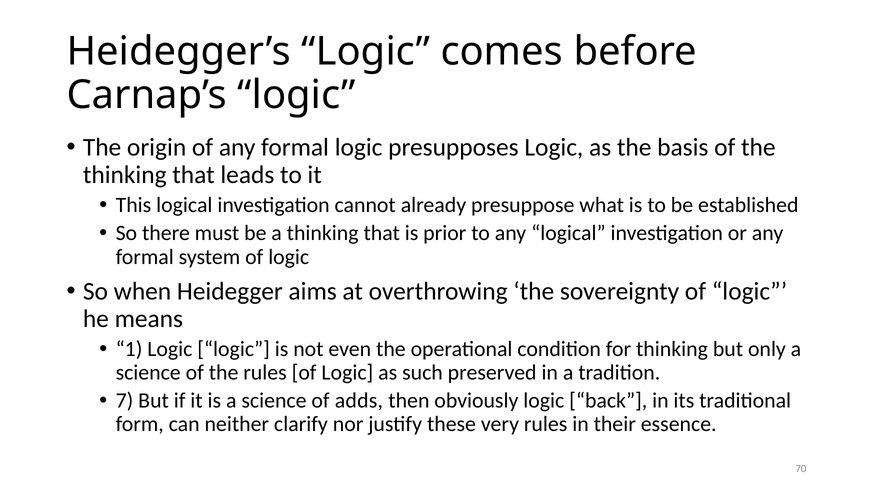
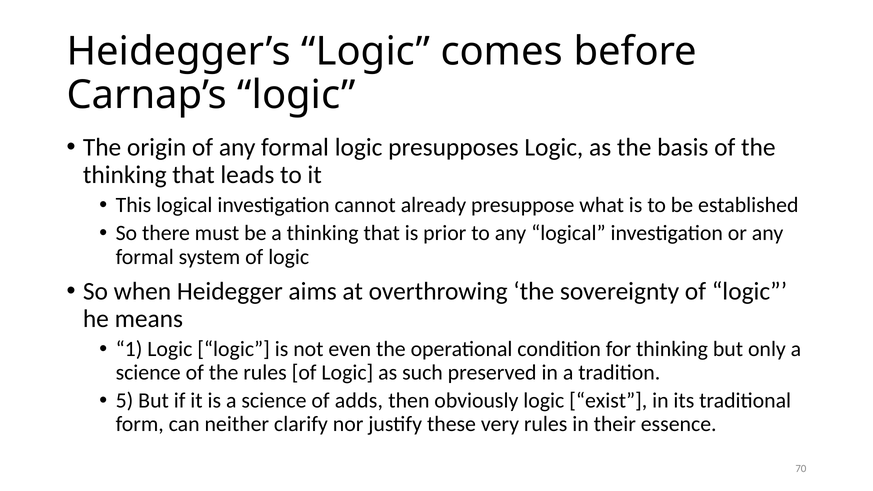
7: 7 -> 5 (124, 401)
back: back -> exist (608, 401)
